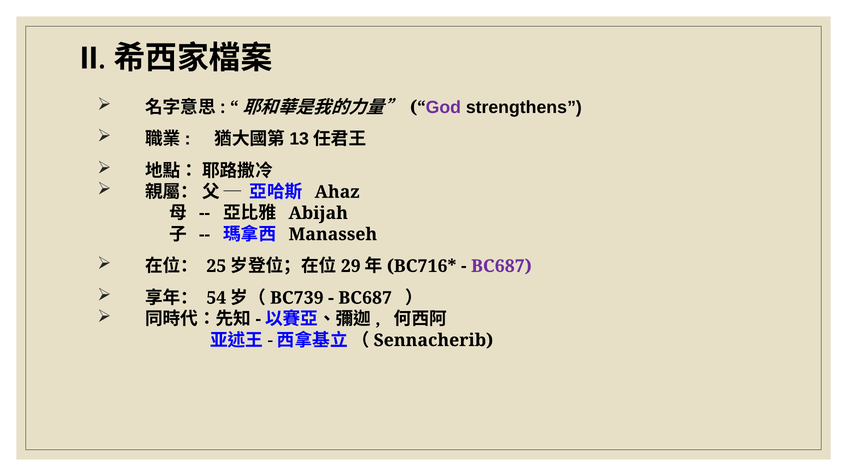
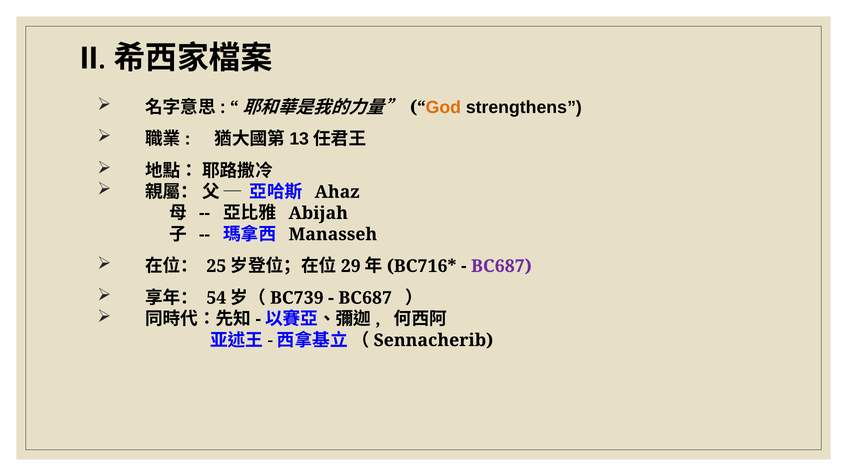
God colour: purple -> orange (443, 107)
